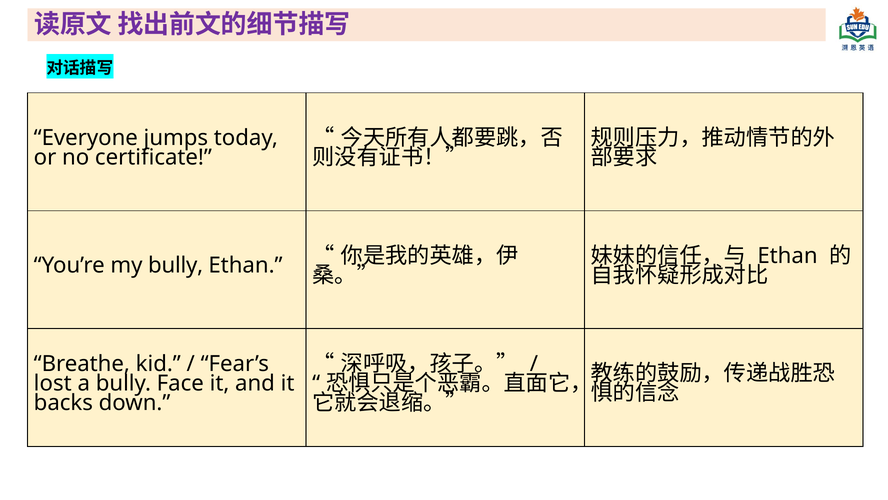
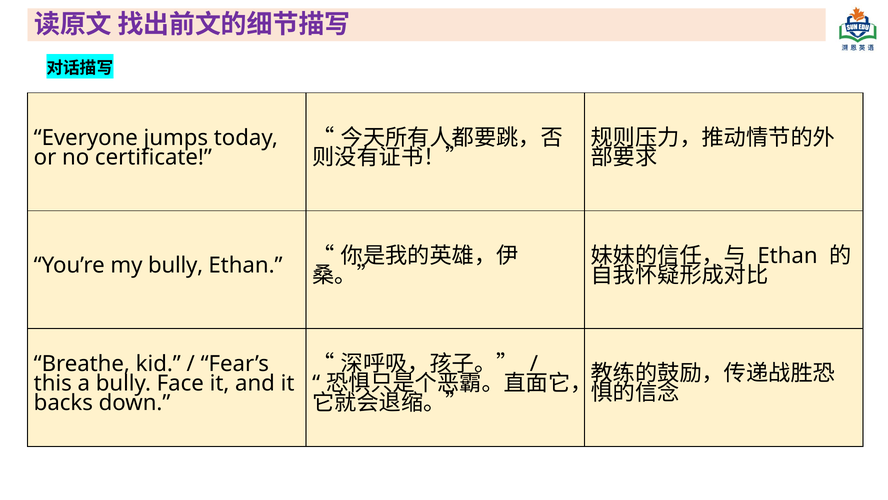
lost: lost -> this (53, 383)
